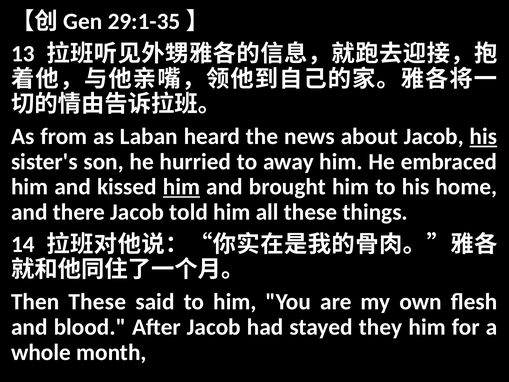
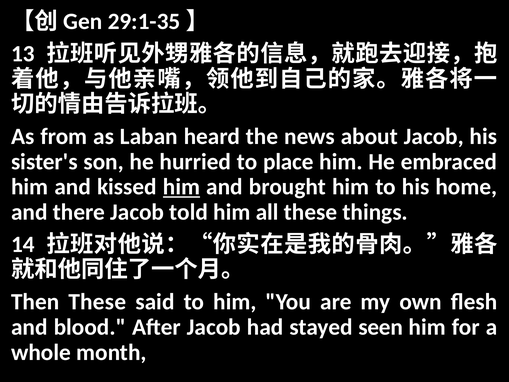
his underline: present -> none (483, 136)
away: away -> place (288, 162)
they: they -> seen (381, 327)
